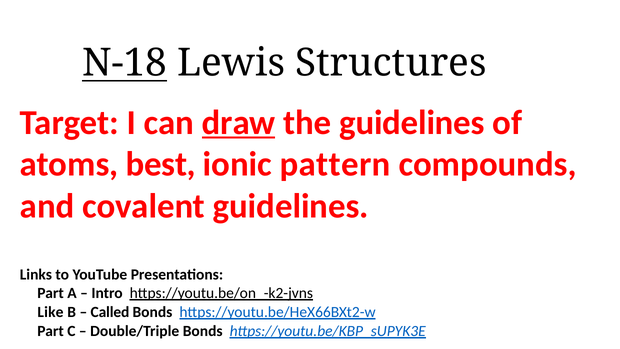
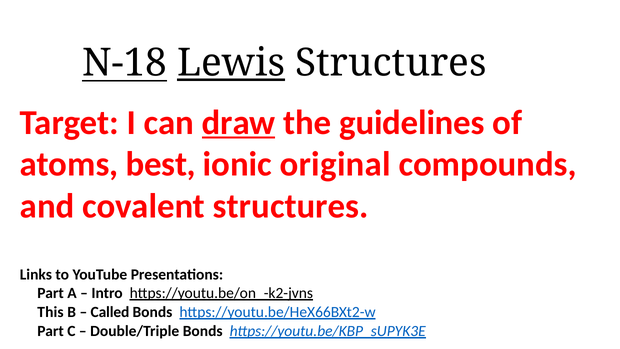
Lewis underline: none -> present (231, 63)
pattern: pattern -> original (335, 164)
covalent guidelines: guidelines -> structures (291, 206)
Like: Like -> This (51, 312)
